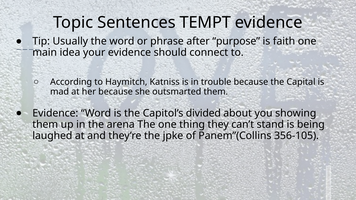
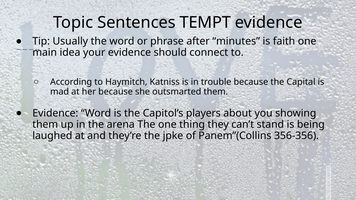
purpose: purpose -> minutes (236, 41)
divided: divided -> players (203, 113)
356-105: 356-105 -> 356-356 (296, 136)
